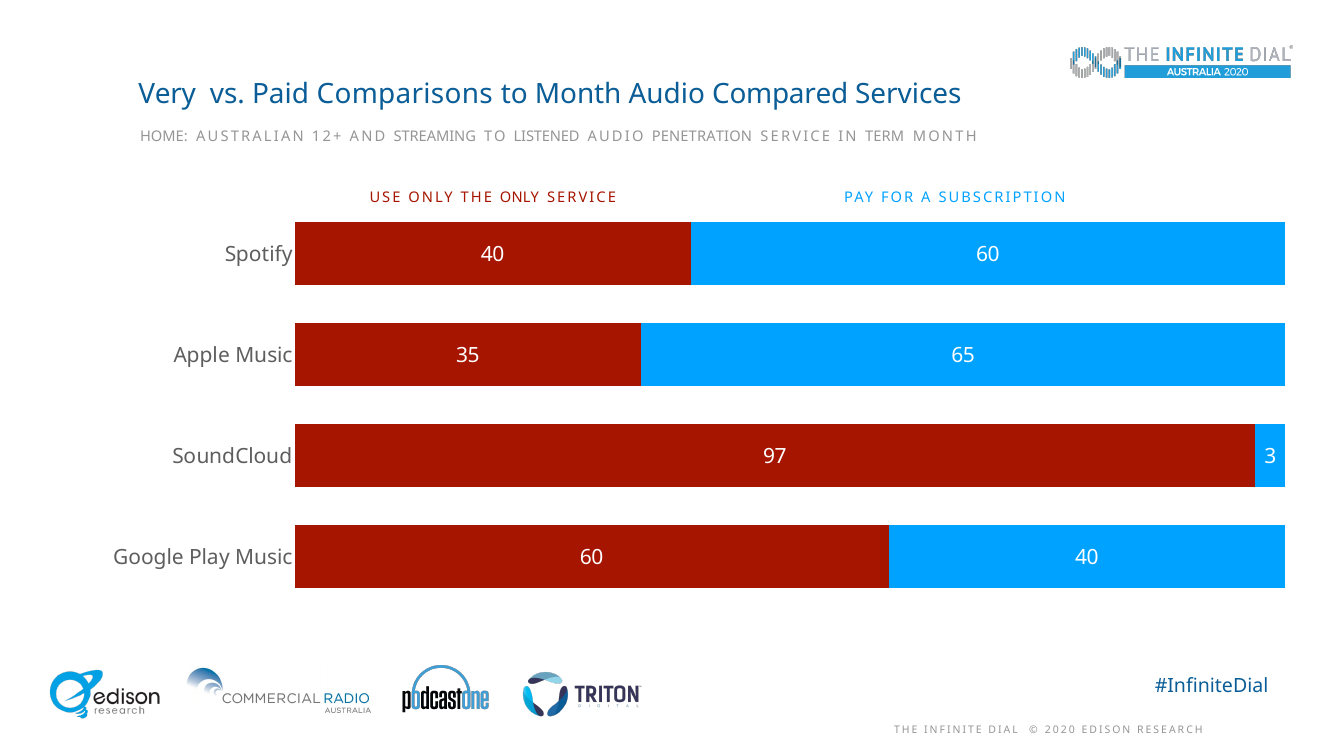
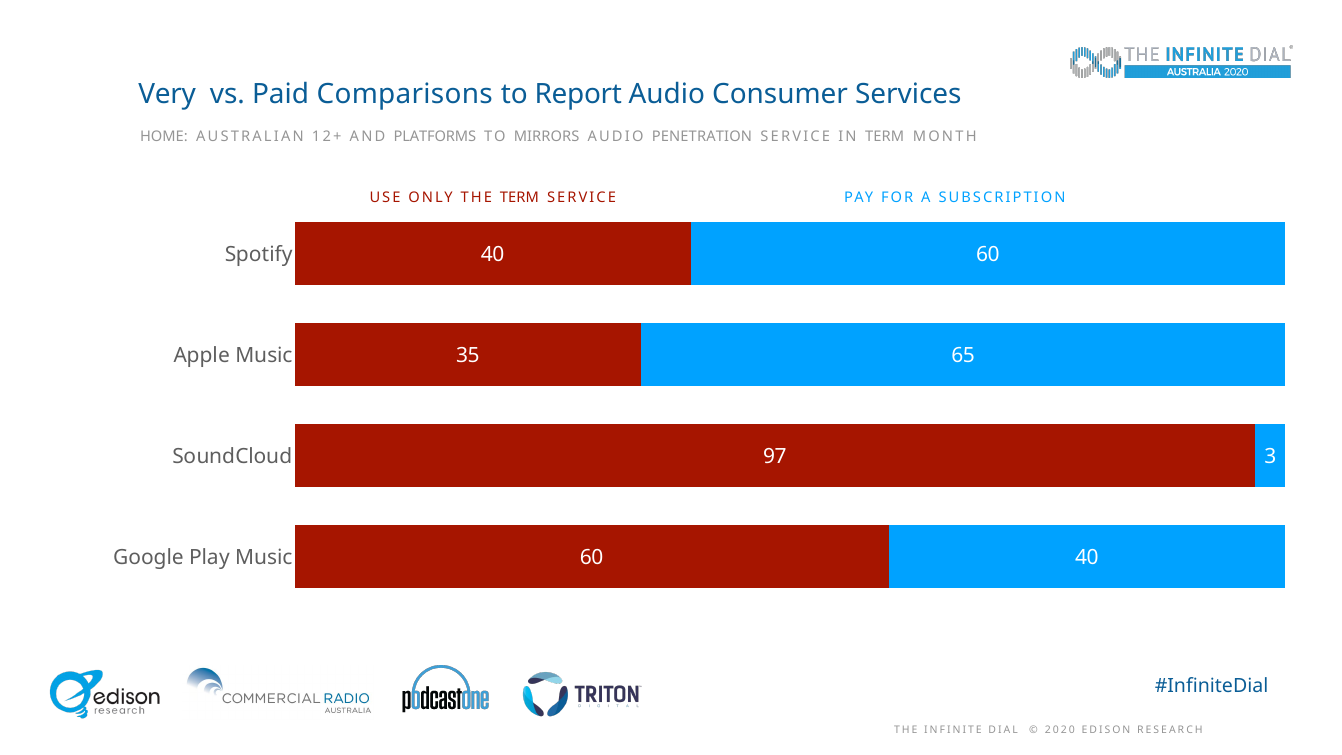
to Month: Month -> Report (578, 94)
Compared: Compared -> Consumer (780, 94)
STREAMING: STREAMING -> PLATFORMS (435, 137)
LISTENED: LISTENED -> MIRRORS (547, 137)
THE ONLY: ONLY -> TERM (519, 197)
